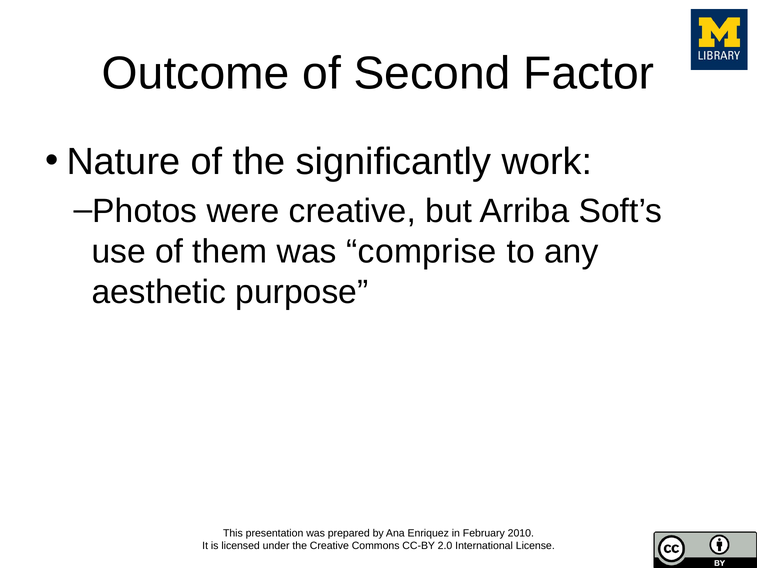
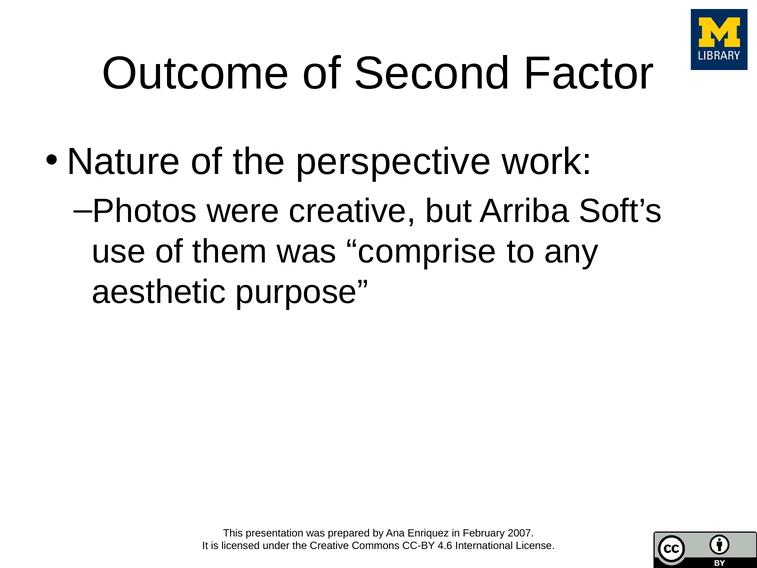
significantly: significantly -> perspective (393, 162)
2010: 2010 -> 2007 (521, 533)
2.0: 2.0 -> 4.6 (445, 546)
